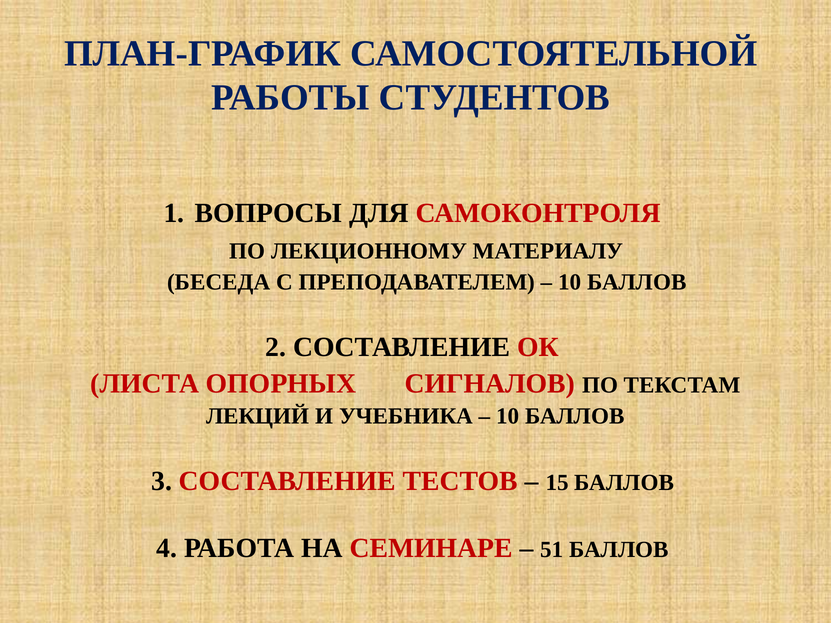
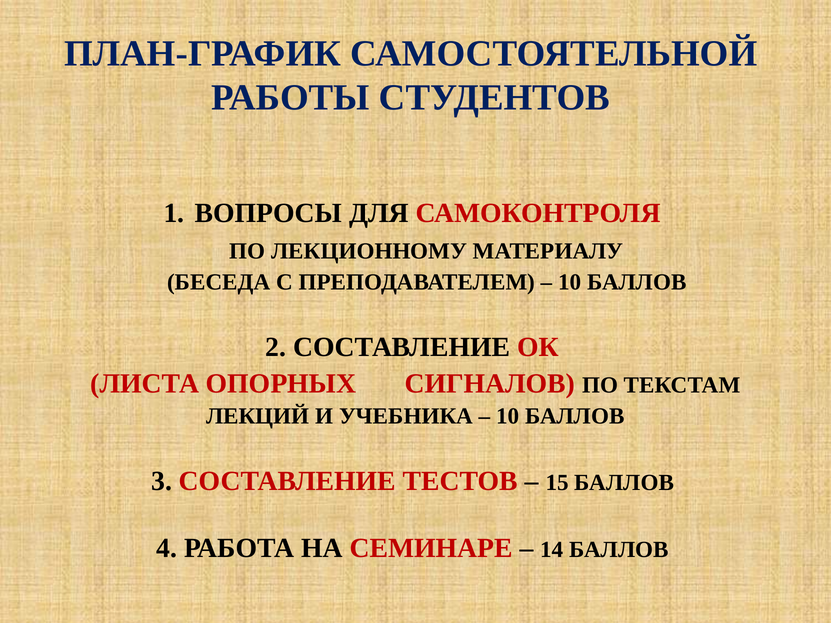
51: 51 -> 14 (552, 550)
